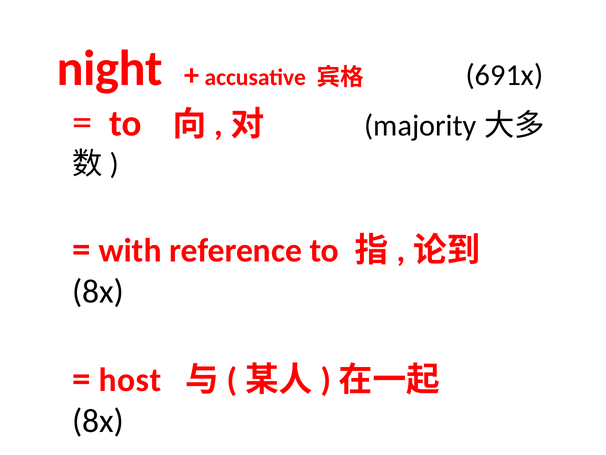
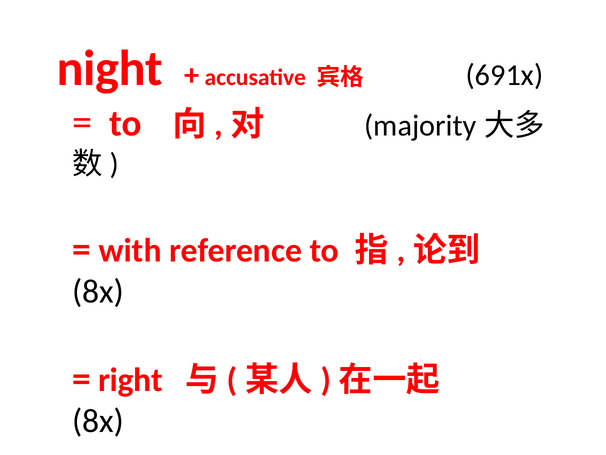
host: host -> right (130, 380)
